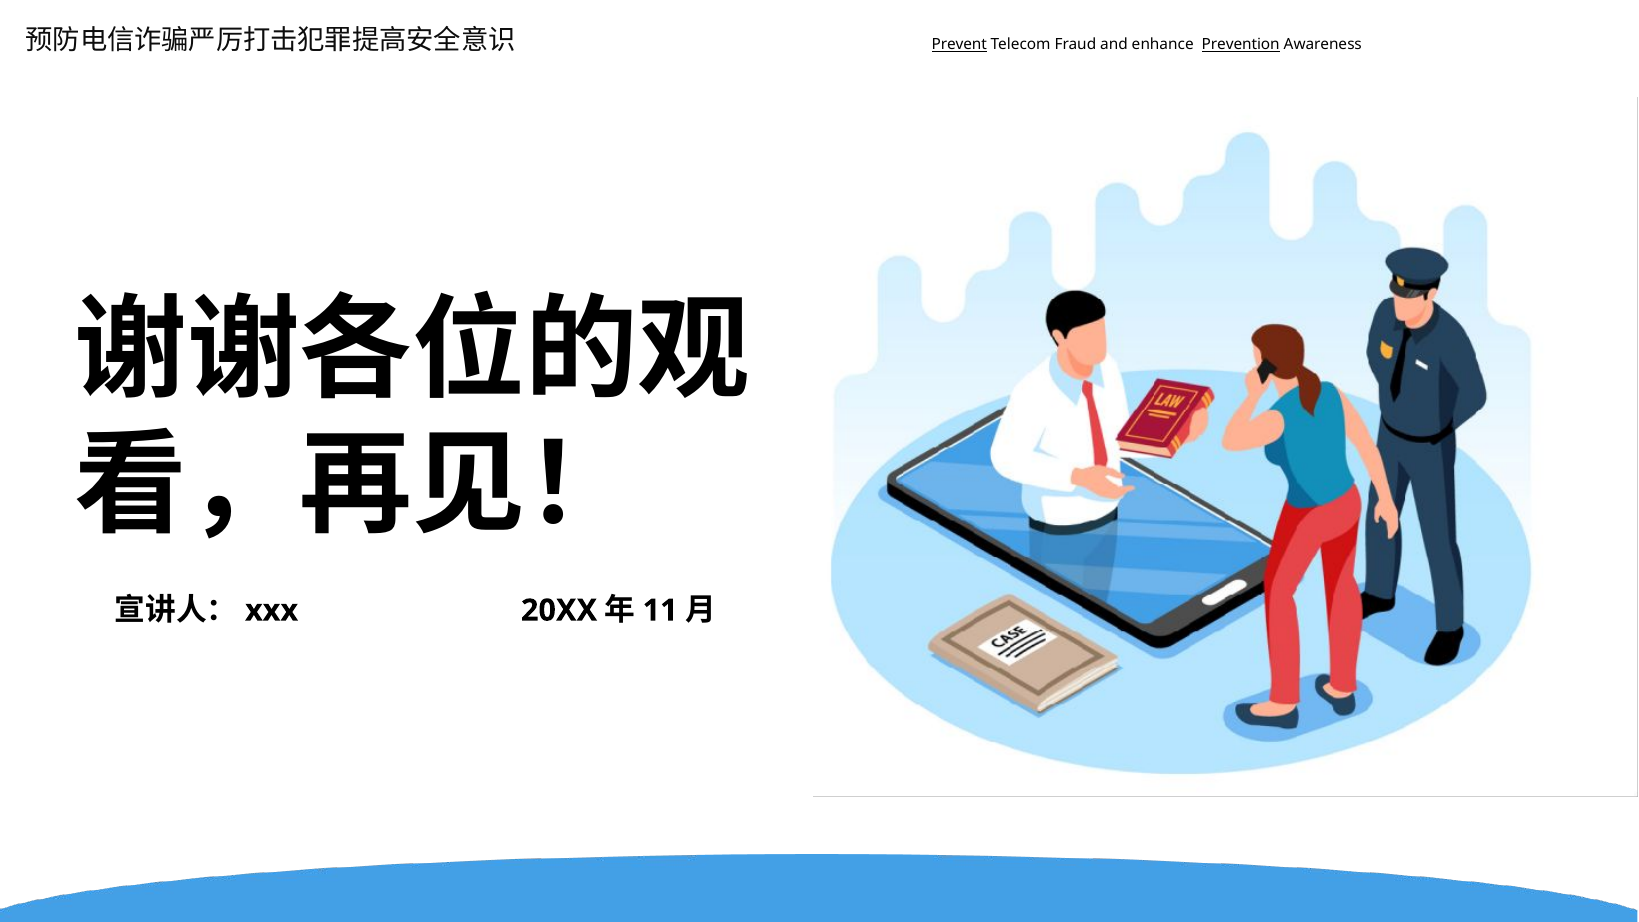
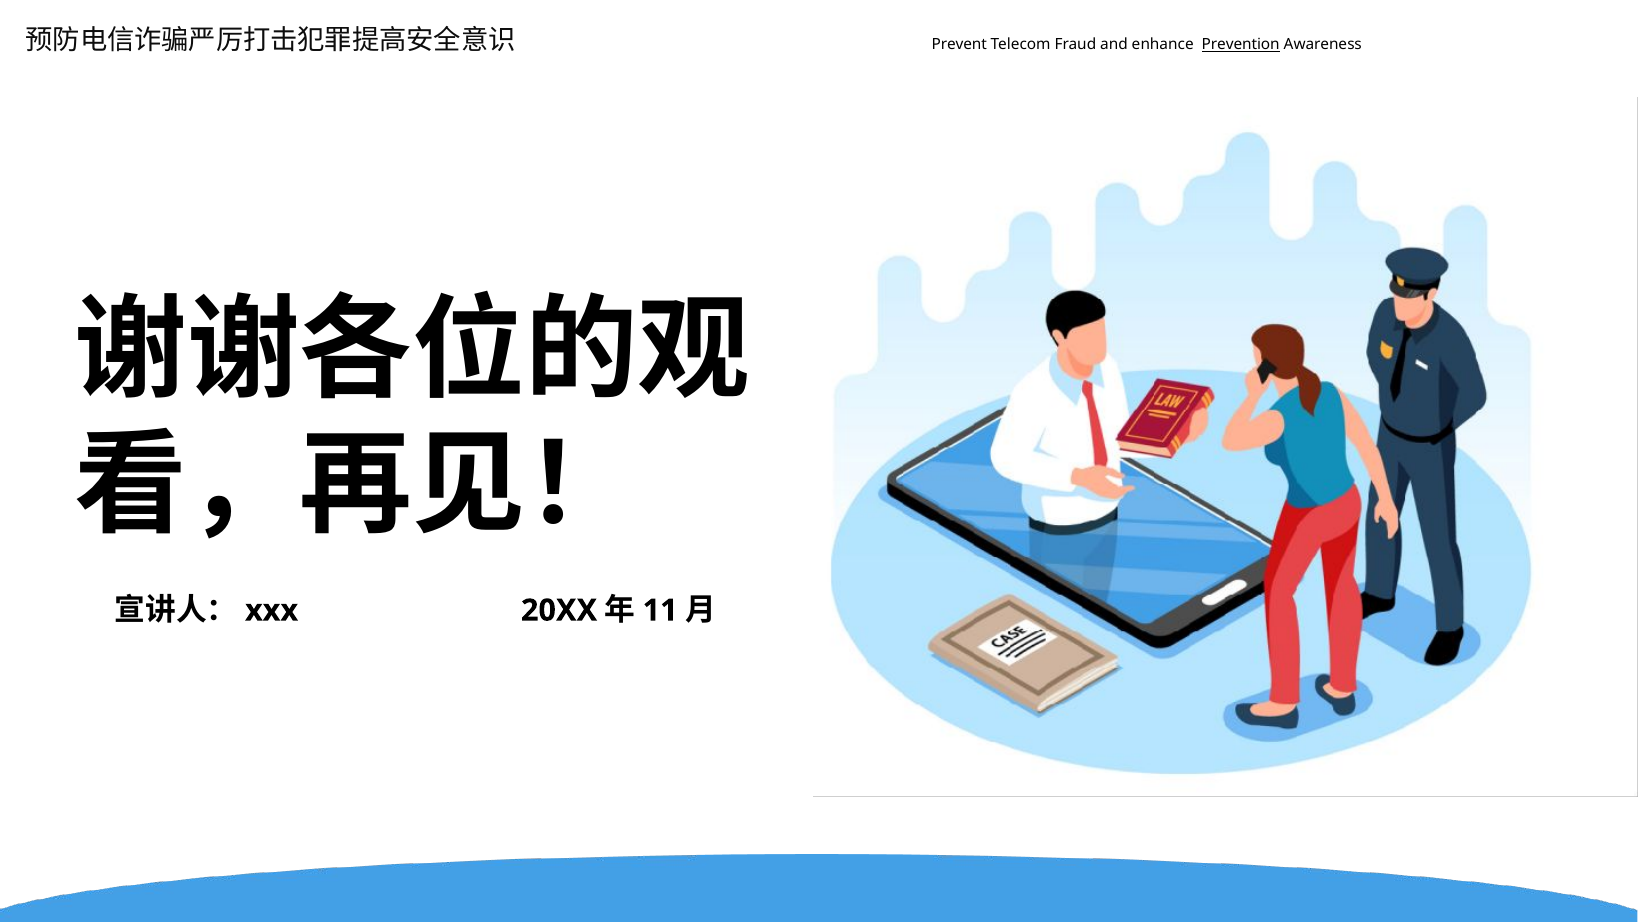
Prevent underline: present -> none (959, 45)
